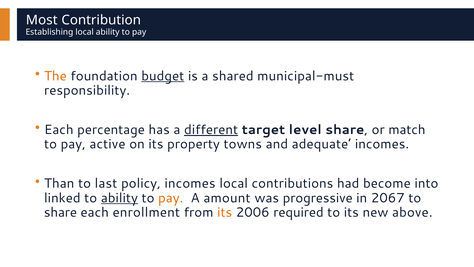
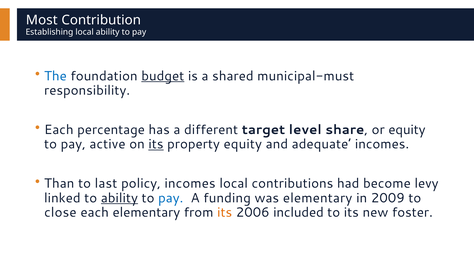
The colour: orange -> blue (55, 76)
different underline: present -> none (211, 130)
or match: match -> equity (407, 130)
its underline: none -> present (156, 144)
property towns: towns -> equity (243, 144)
into: into -> levy (426, 183)
pay colour: orange -> blue (171, 198)
amount: amount -> funding (227, 198)
was progressive: progressive -> elementary (318, 198)
2067: 2067 -> 2009 (388, 198)
share: share -> close (60, 212)
each enrollment: enrollment -> elementary (146, 212)
required: required -> included (298, 212)
above: above -> foster (412, 212)
